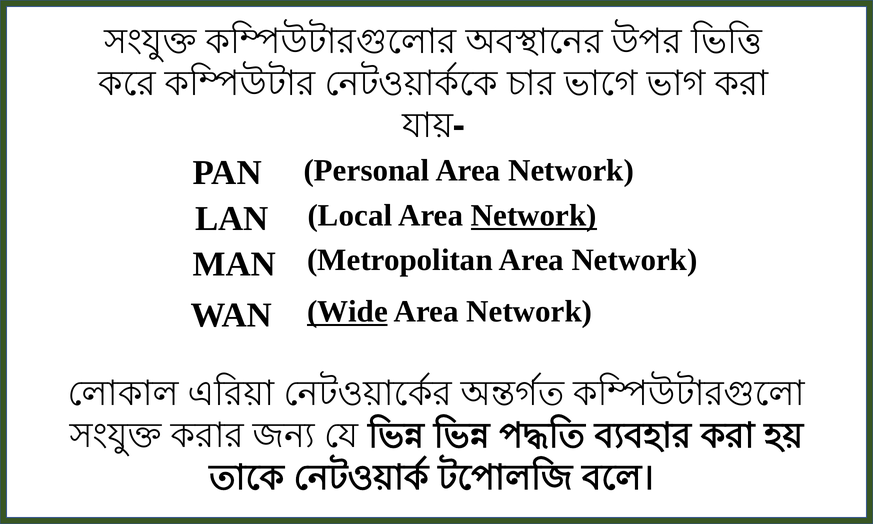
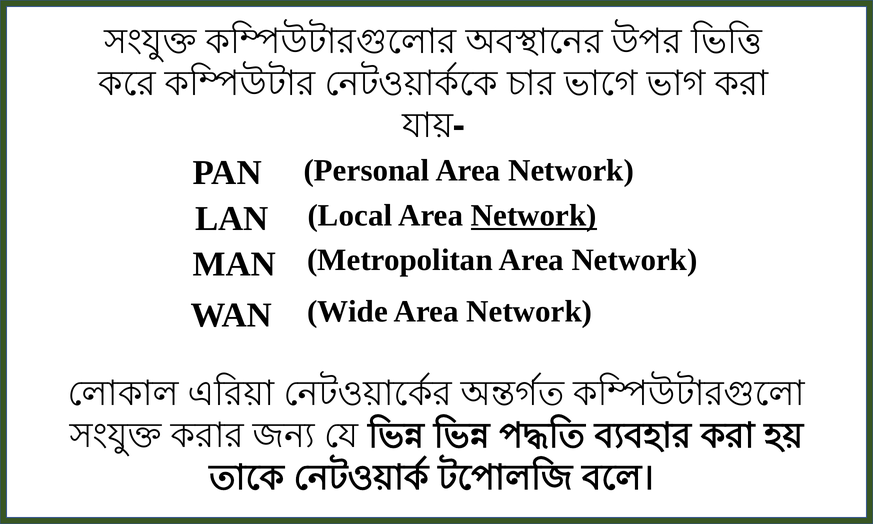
Wide underline: present -> none (347, 311)
